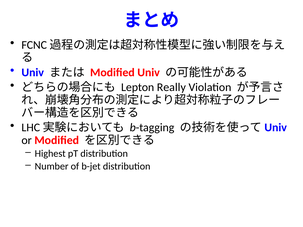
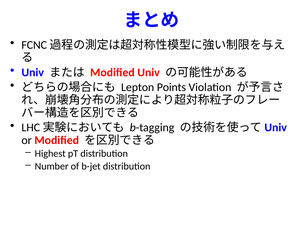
Really: Really -> Points (171, 87)
